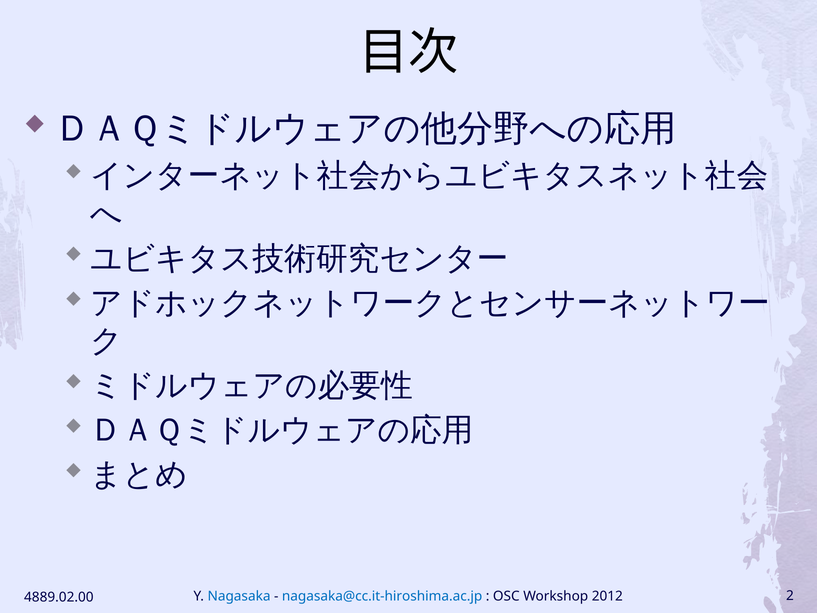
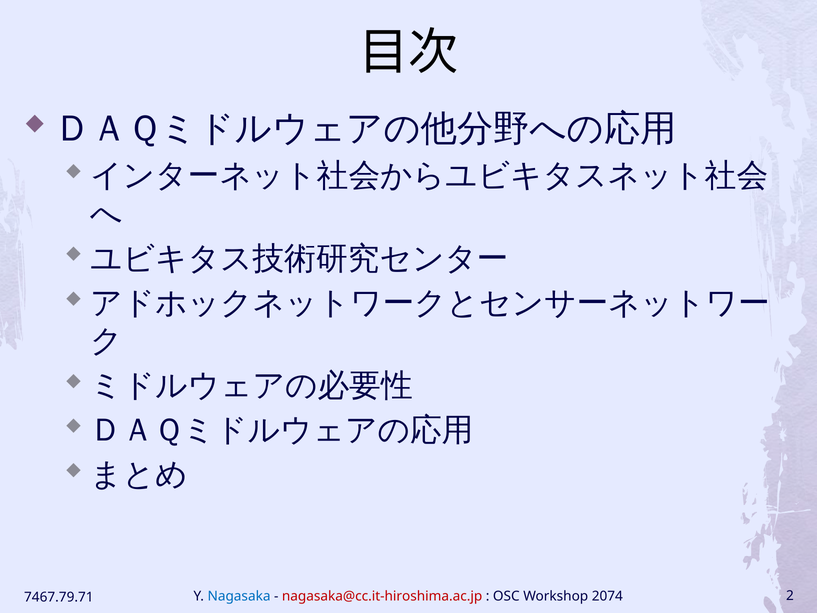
nagasaka@cc.it-hiroshima.ac.jp colour: blue -> red (382, 596)
2012: 2012 -> 2074 (607, 596)
4889.02.00: 4889.02.00 -> 7467.79.71 (59, 597)
